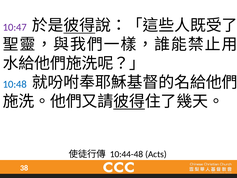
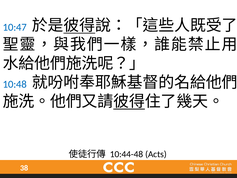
10:47 colour: purple -> blue (15, 27)
